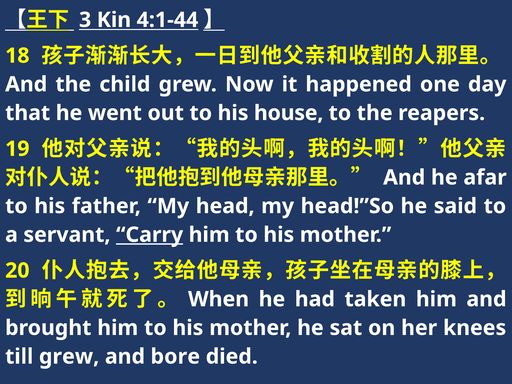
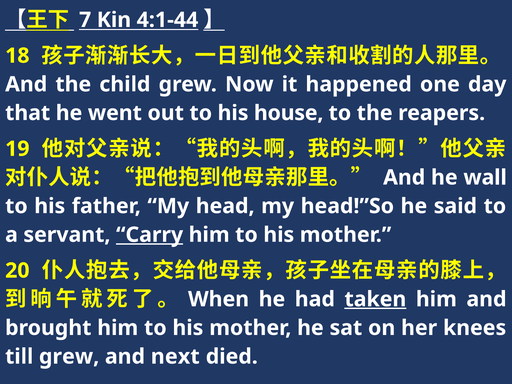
3: 3 -> 7 (85, 20)
afar: afar -> wall (485, 177)
taken underline: none -> present (375, 299)
bore: bore -> next (175, 357)
